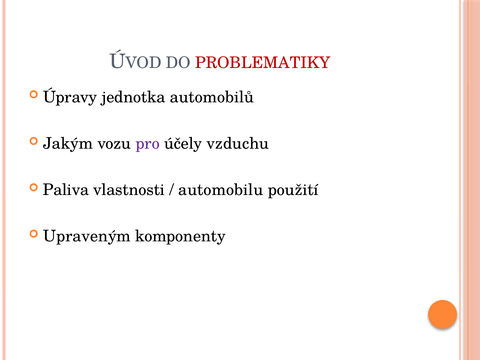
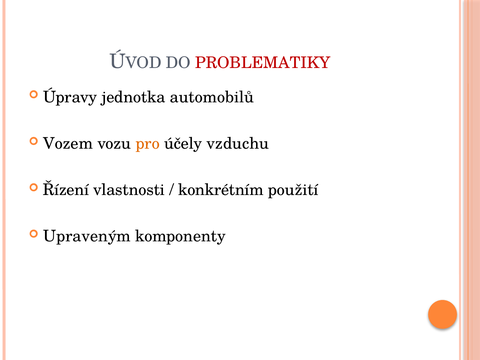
Jakým: Jakým -> Vozem (68, 143)
pro colour: purple -> orange (148, 143)
Paliva: Paliva -> Řízení (66, 190)
automobilu: automobilu -> konkrétním (221, 190)
